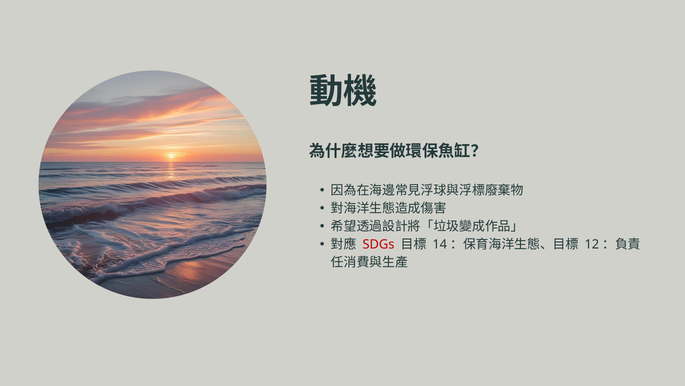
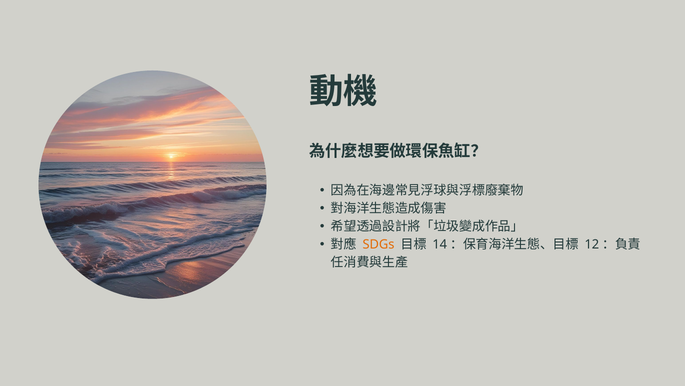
SDGs colour: red -> orange (378, 244)
